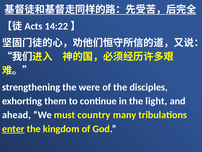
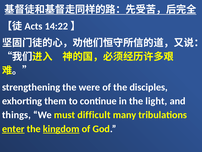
ahead: ahead -> things (16, 115)
country: country -> difficult (94, 115)
kingdom underline: none -> present (61, 128)
